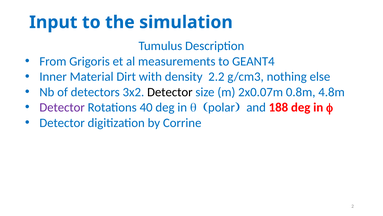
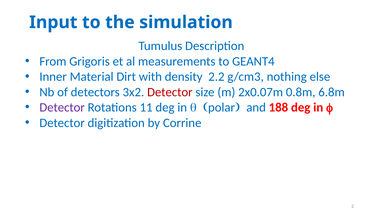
Detector colour: black -> red (170, 92)
4.8m: 4.8m -> 6.8m (332, 92)
40: 40 -> 11 (146, 107)
